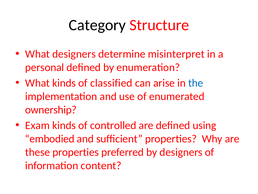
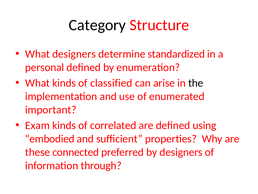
misinterpret: misinterpret -> standardized (176, 54)
the colour: blue -> black (196, 83)
ownership: ownership -> important (51, 110)
controlled: controlled -> correlated (113, 125)
these properties: properties -> connected (76, 152)
content: content -> through (101, 165)
